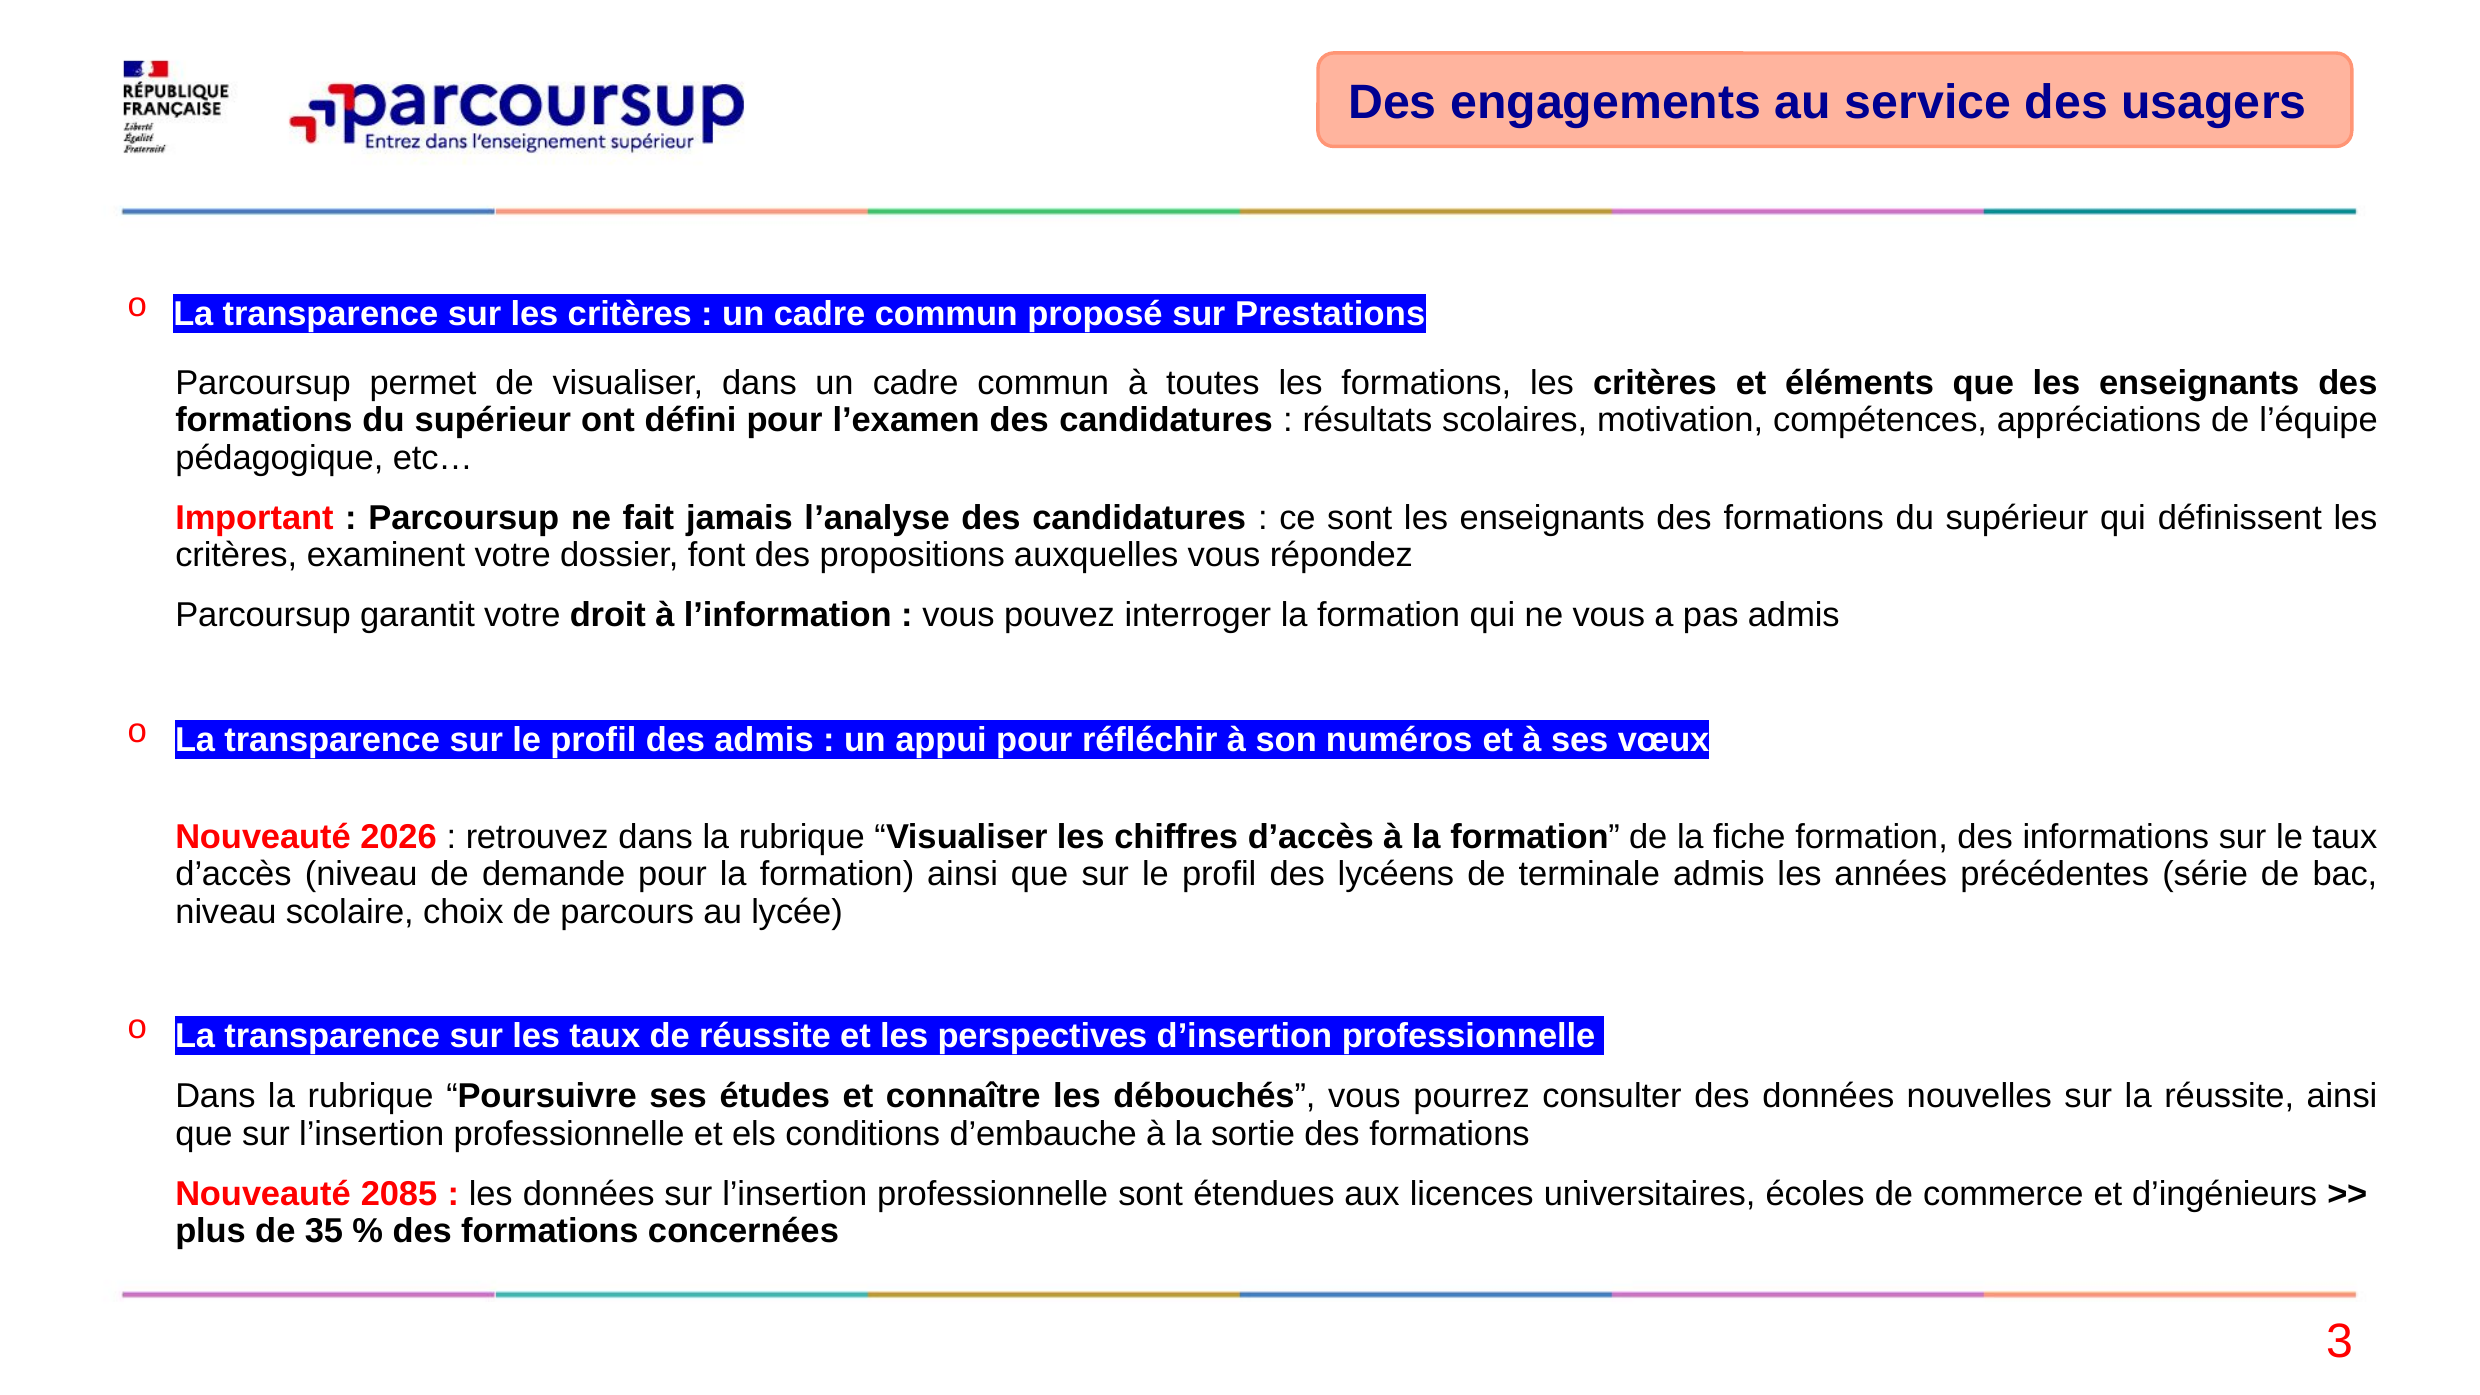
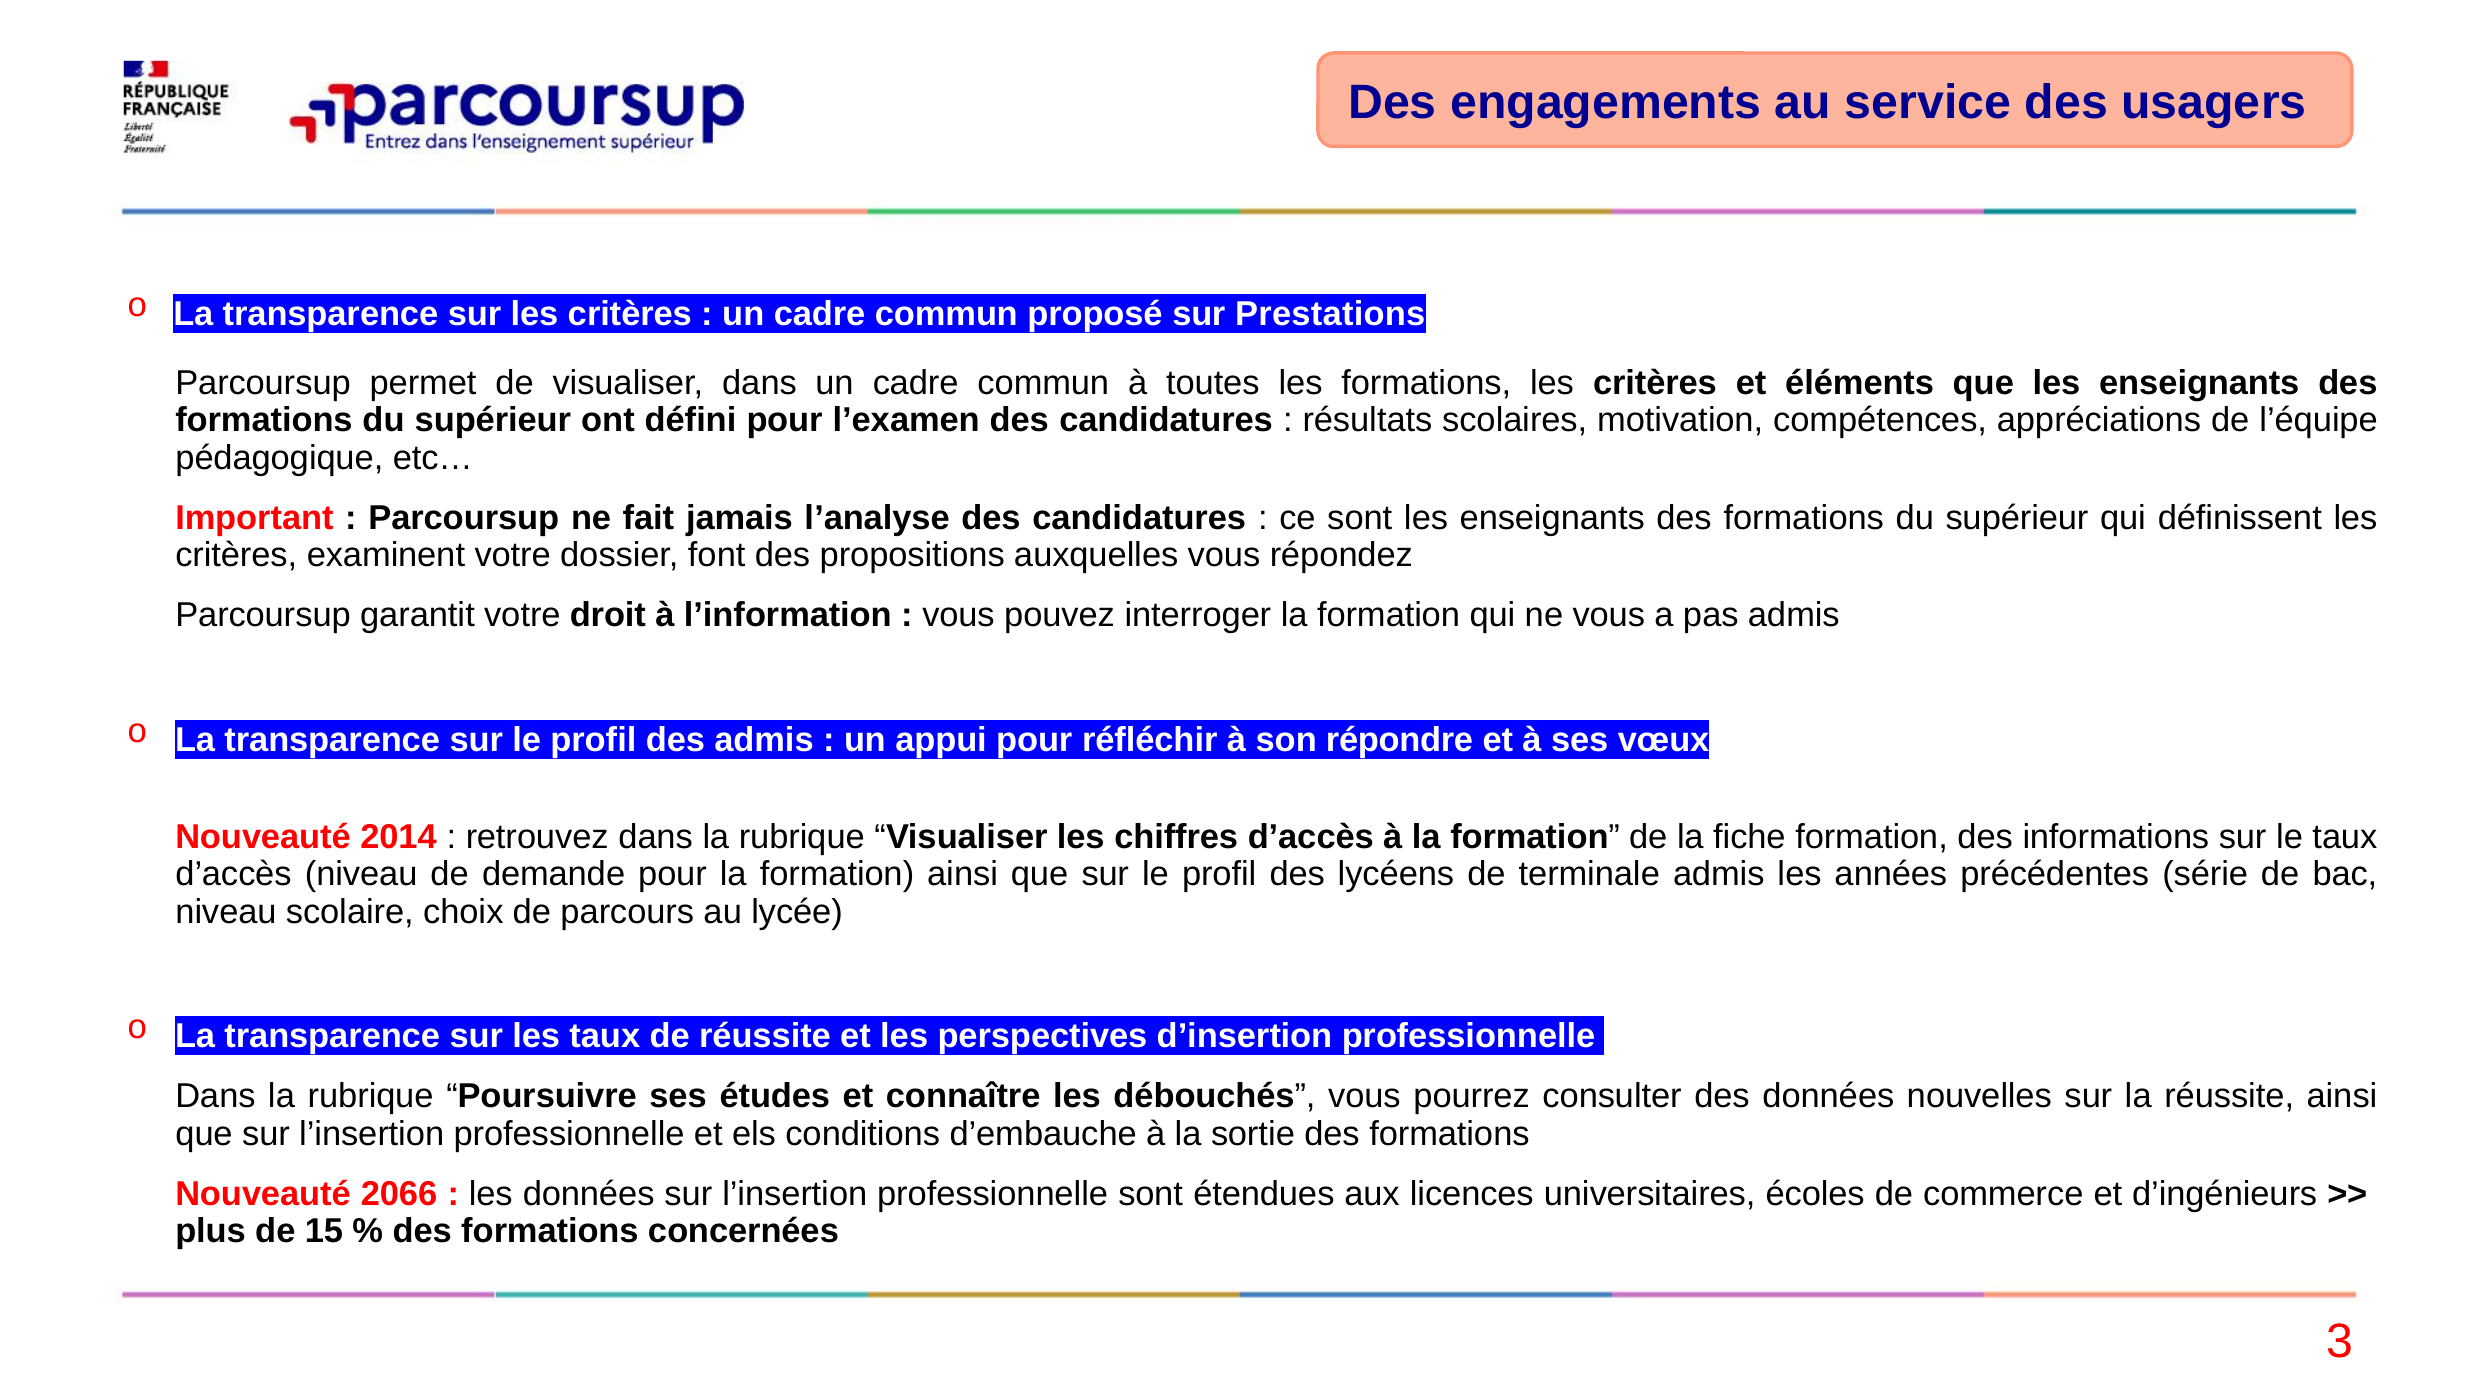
numéros: numéros -> répondre (1400, 740)
2026: 2026 -> 2014 (399, 837)
2085: 2085 -> 2066 (399, 1194)
35: 35 -> 15 (324, 1231)
